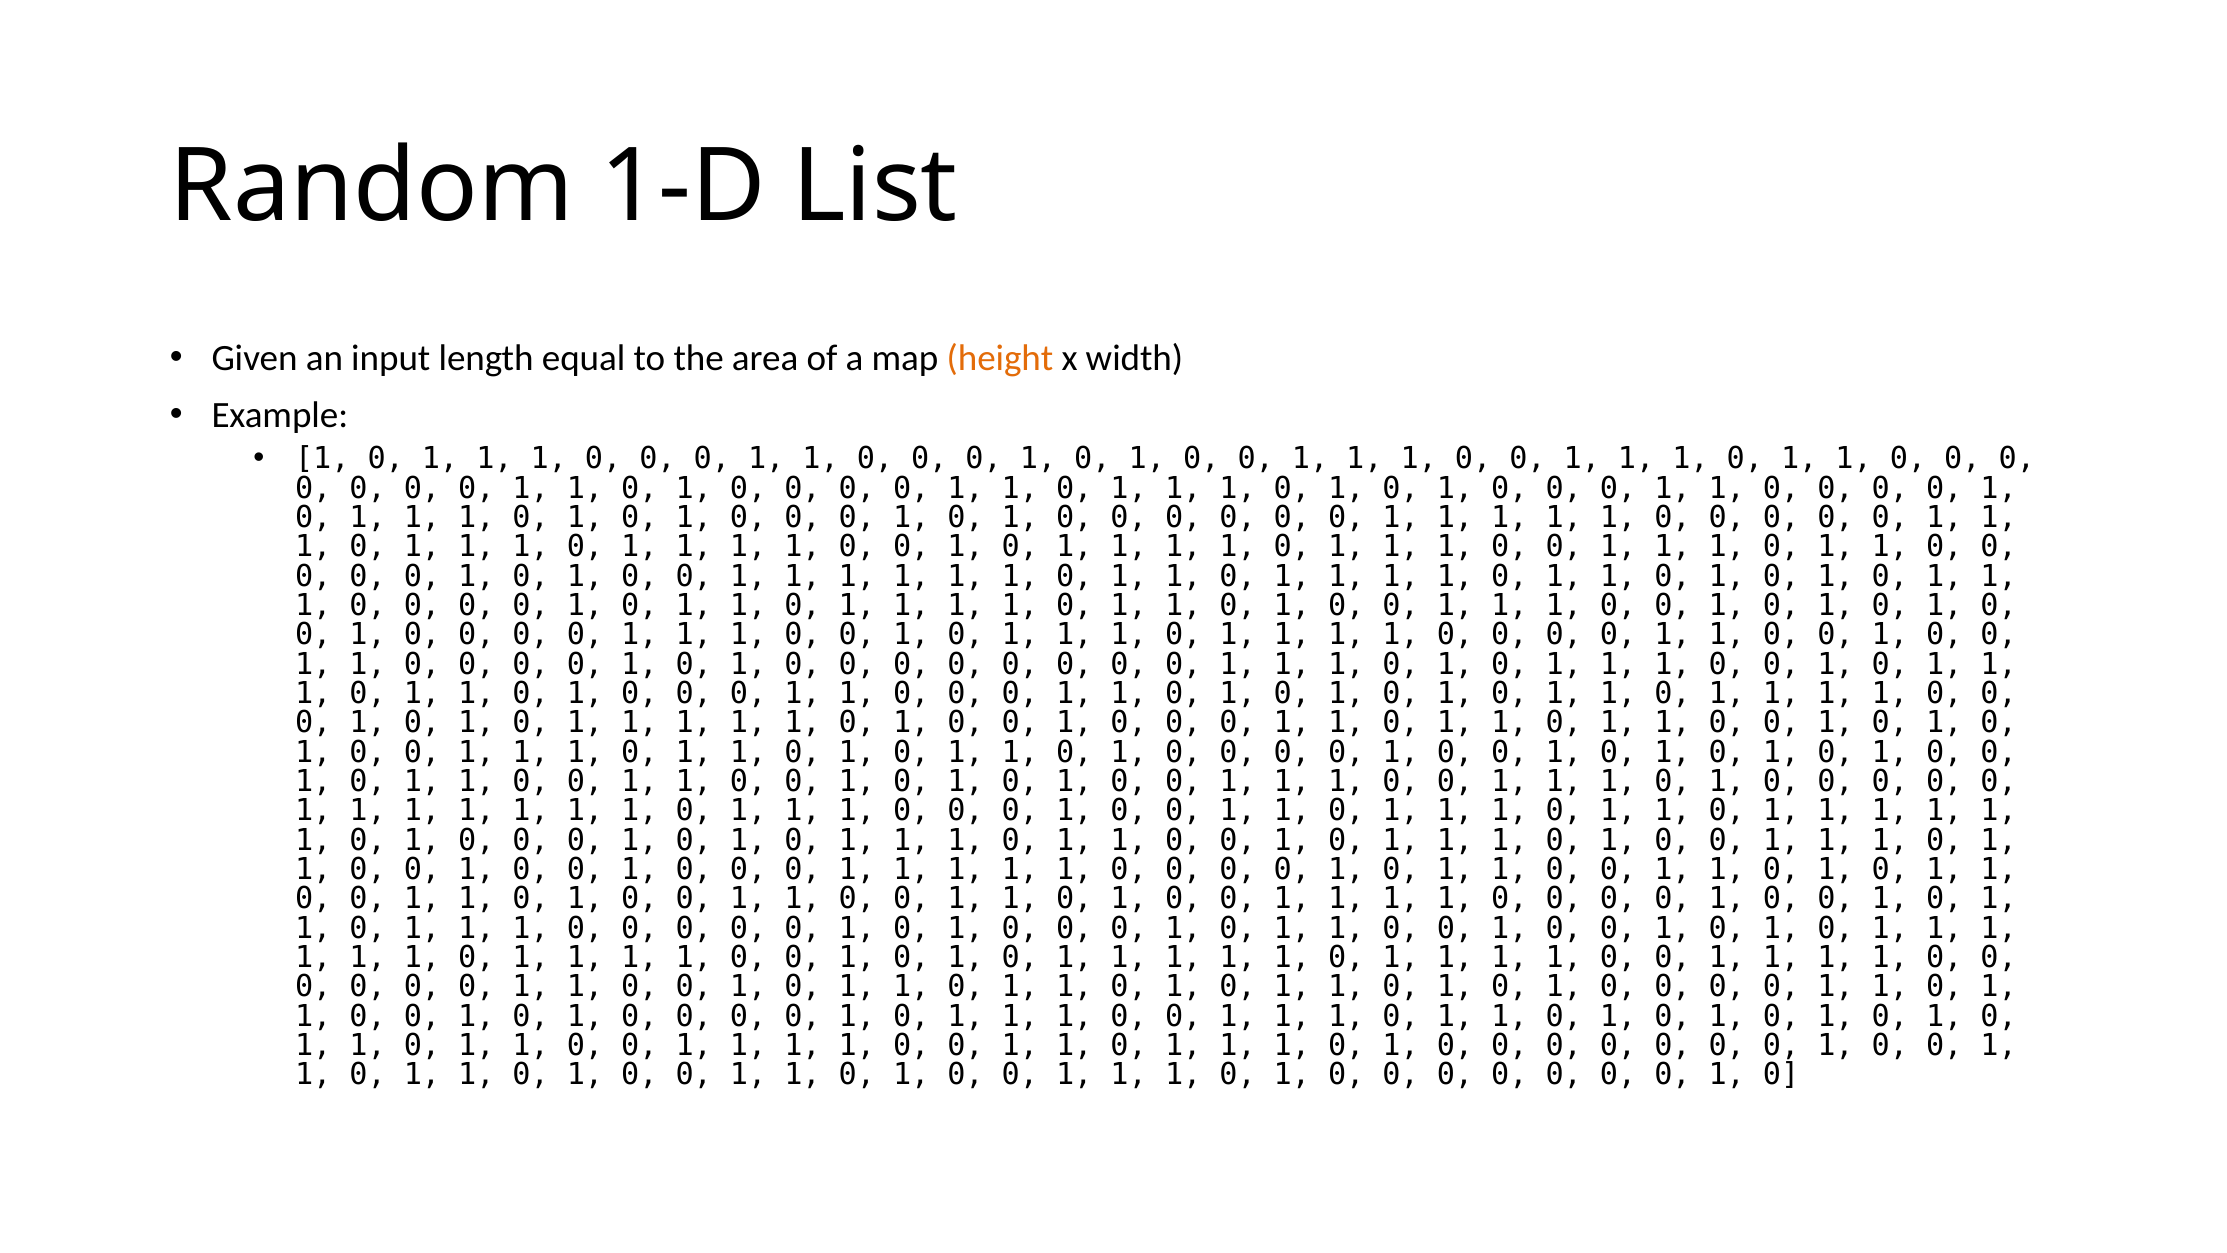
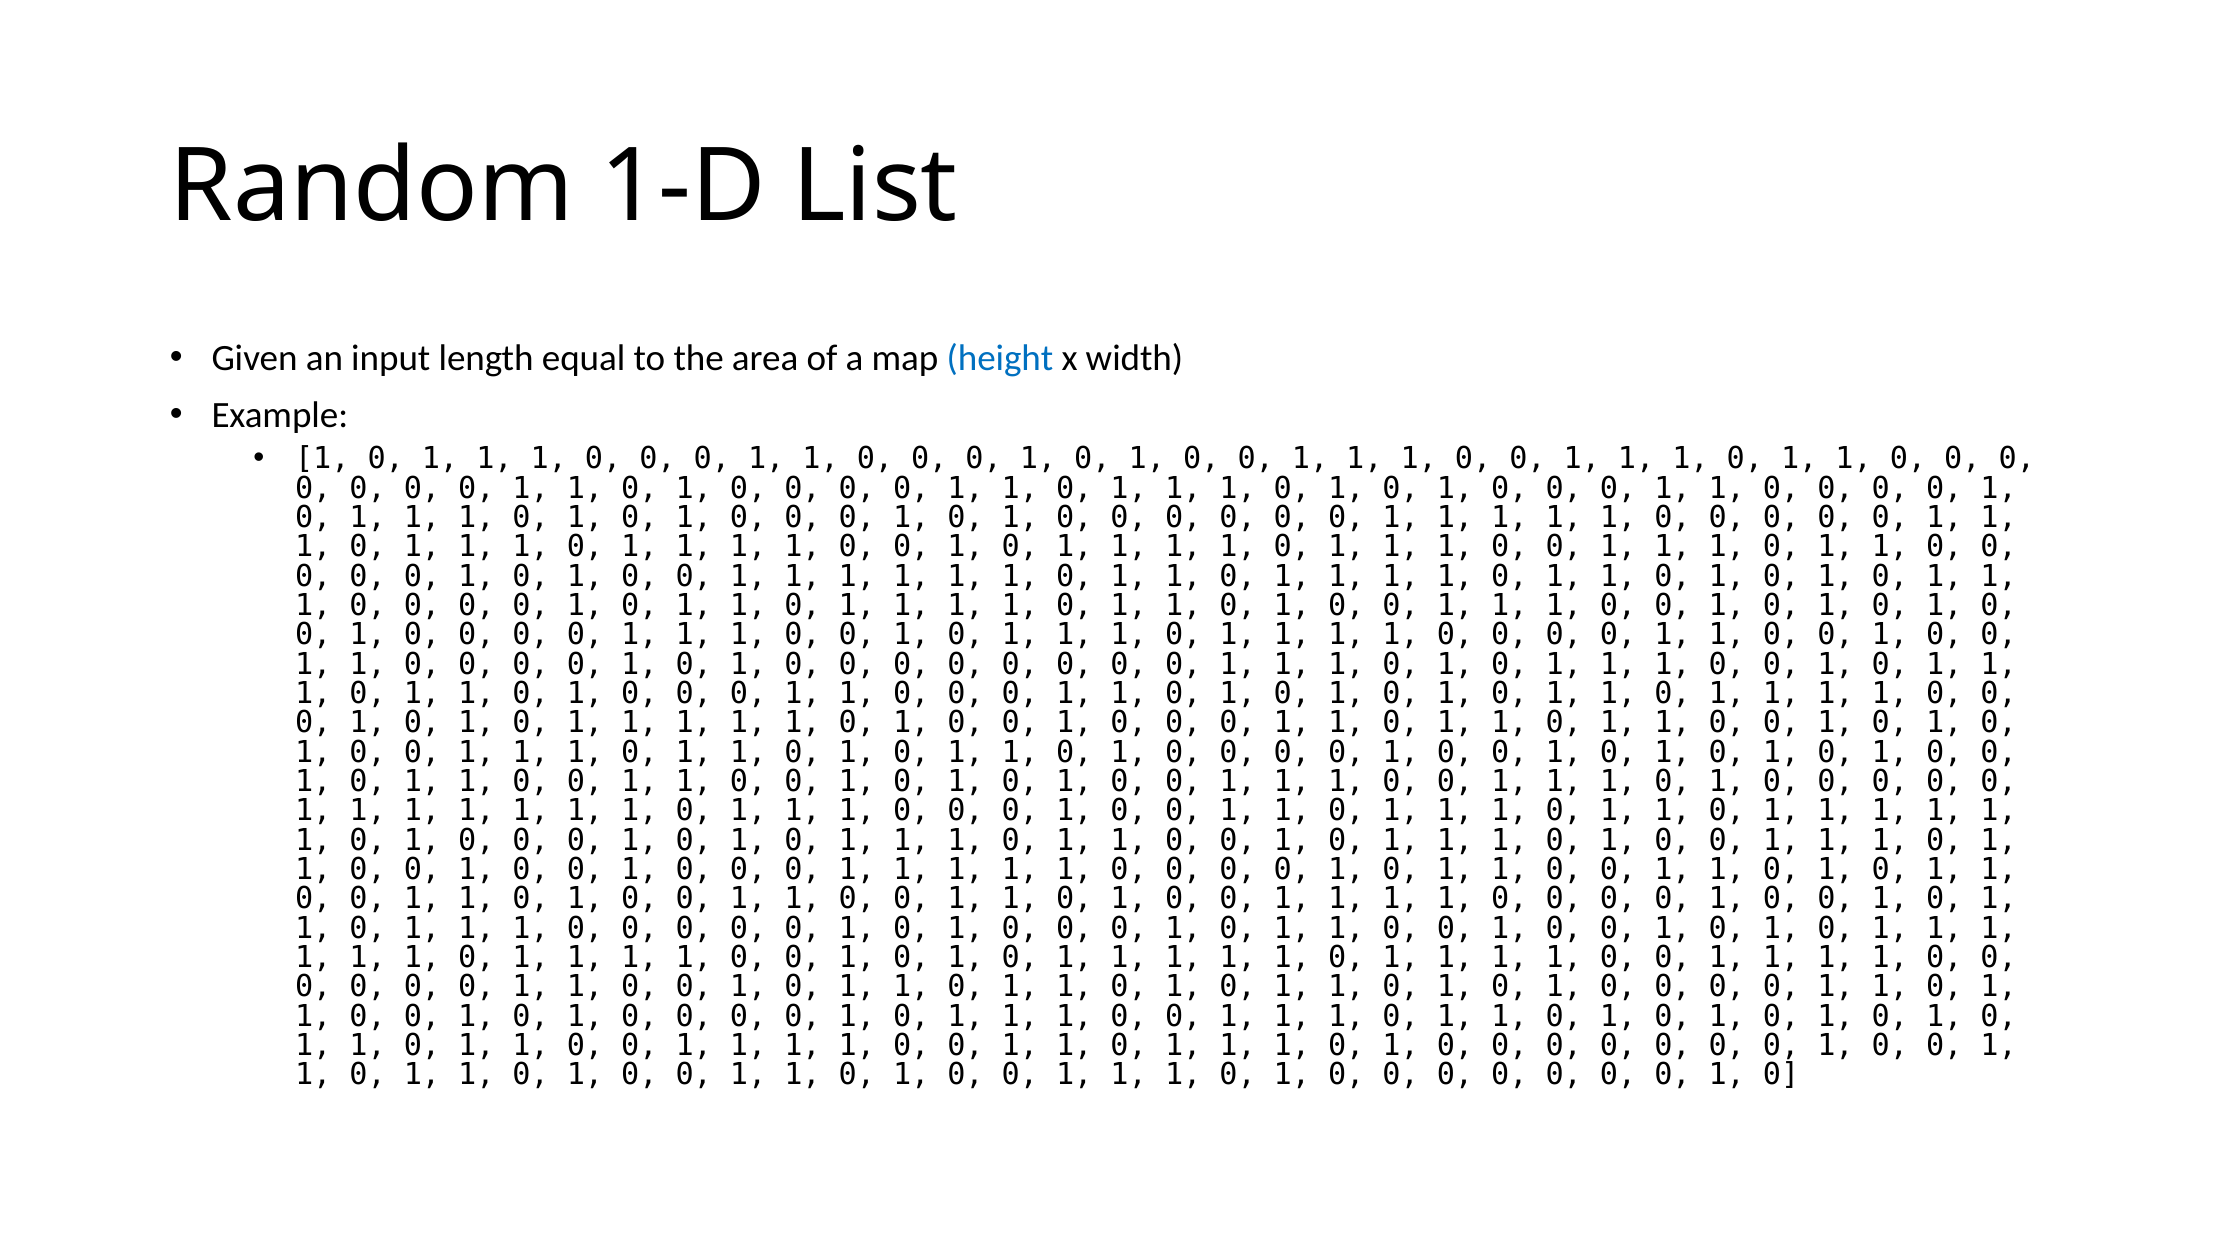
height colour: orange -> blue (1000, 358)
